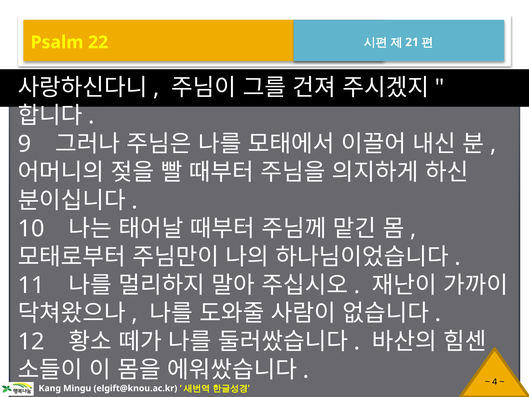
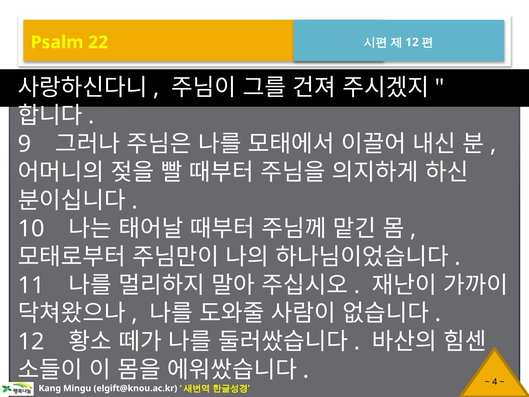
21: 21 -> 12 (412, 42)
